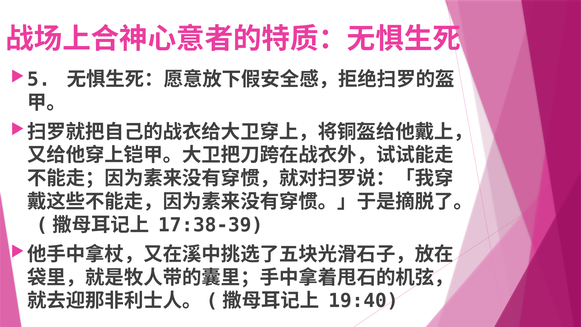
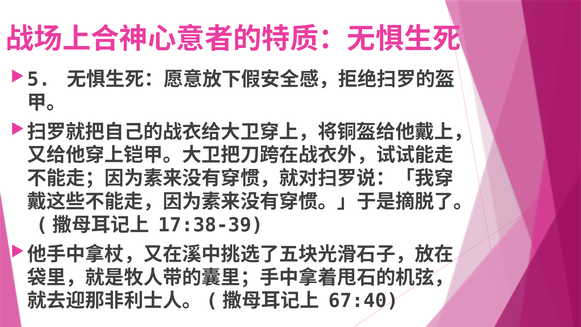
19:40: 19:40 -> 67:40 (363, 301)
